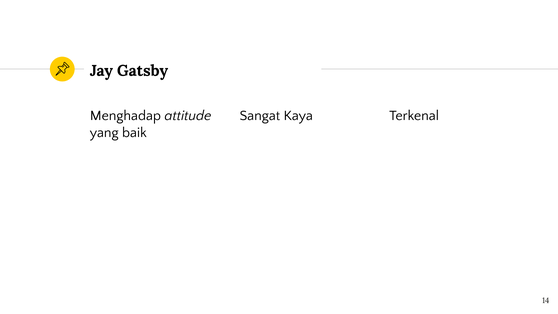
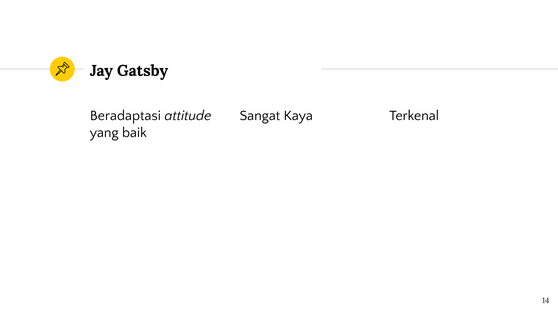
Menghadap: Menghadap -> Beradaptasi (125, 116)
